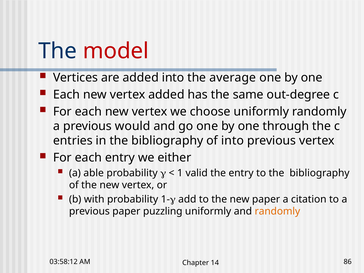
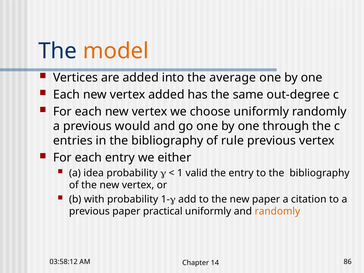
model colour: red -> orange (116, 51)
of into: into -> rule (233, 141)
able: able -> idea (94, 173)
puzzling: puzzling -> practical (163, 211)
